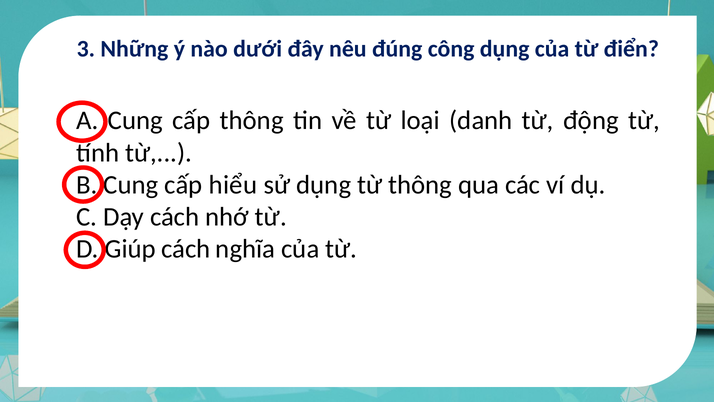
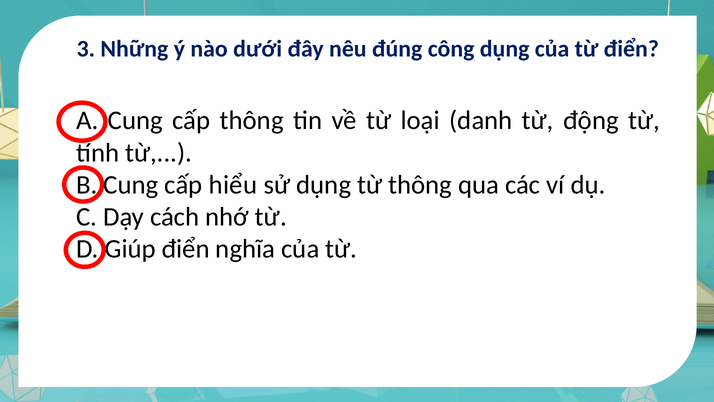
Giúp cách: cách -> điển (186, 249)
